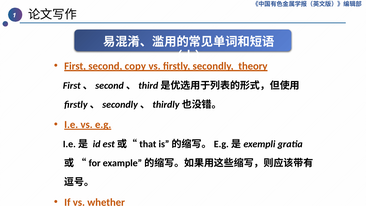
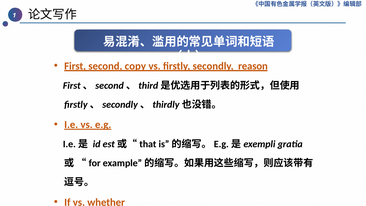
theory: theory -> reason (253, 66)
